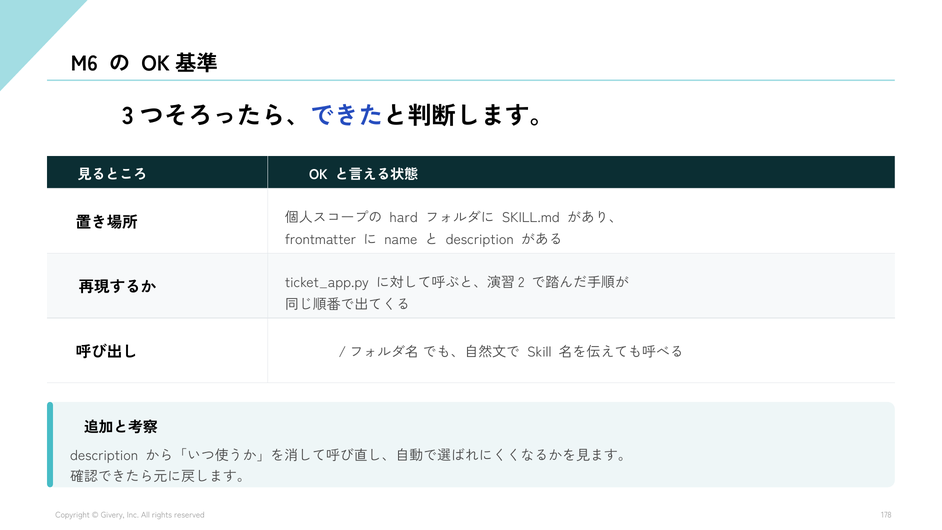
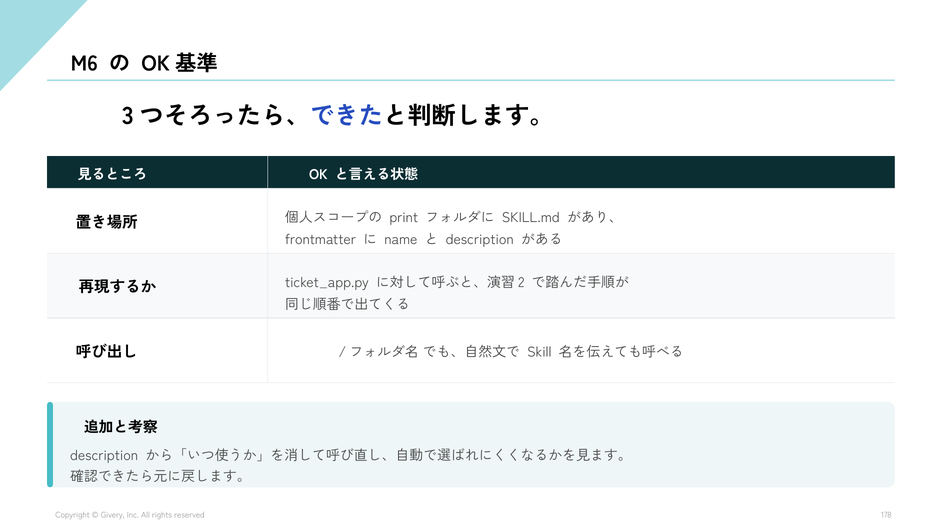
hard: hard -> print (404, 218)
